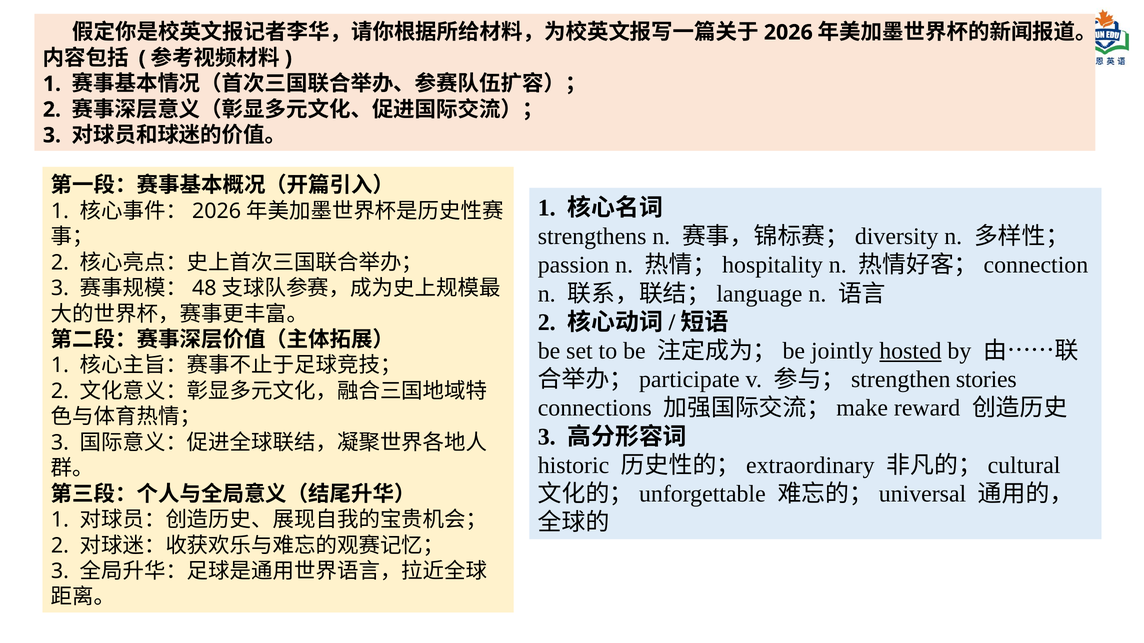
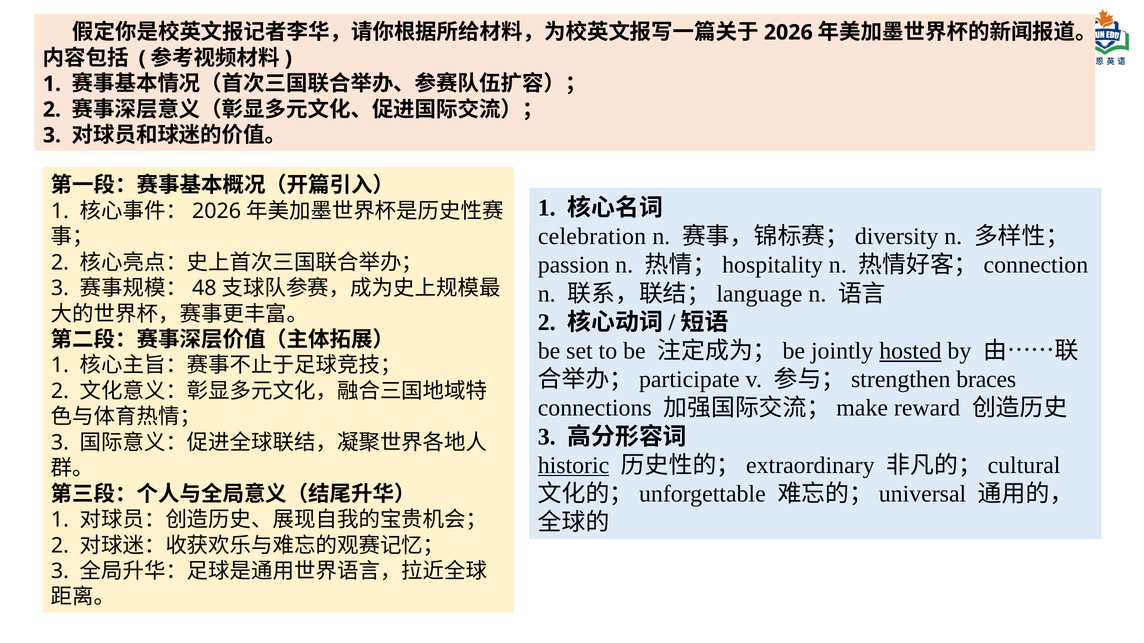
strengthens: strengthens -> celebration (592, 237)
stories: stories -> braces (986, 380)
historic underline: none -> present (574, 466)
